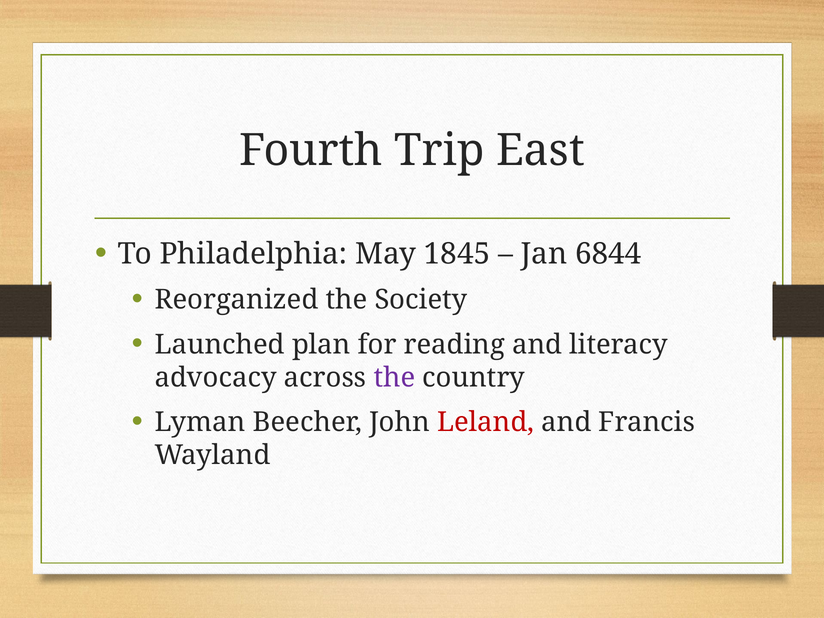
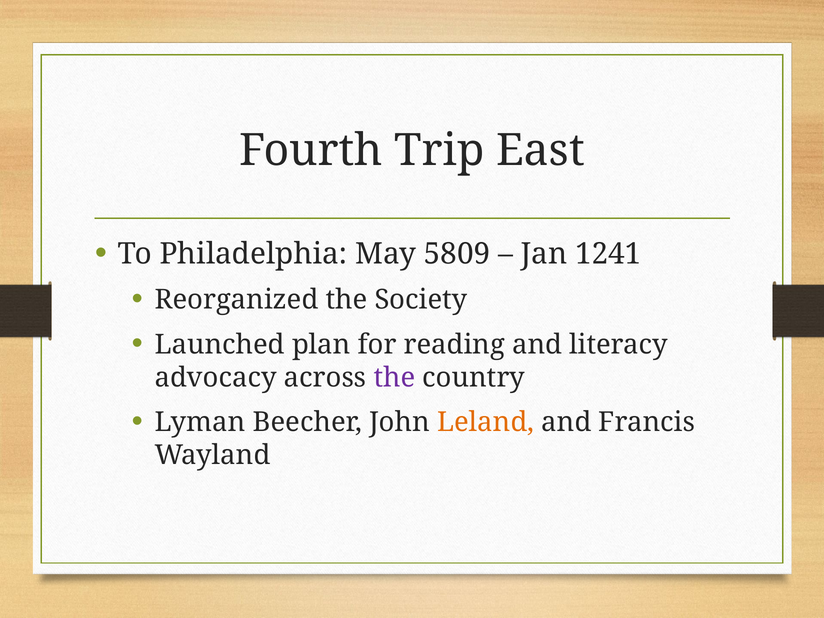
1845: 1845 -> 5809 (457, 254)
6844: 6844 -> 1241 (608, 254)
Leland colour: red -> orange (486, 422)
